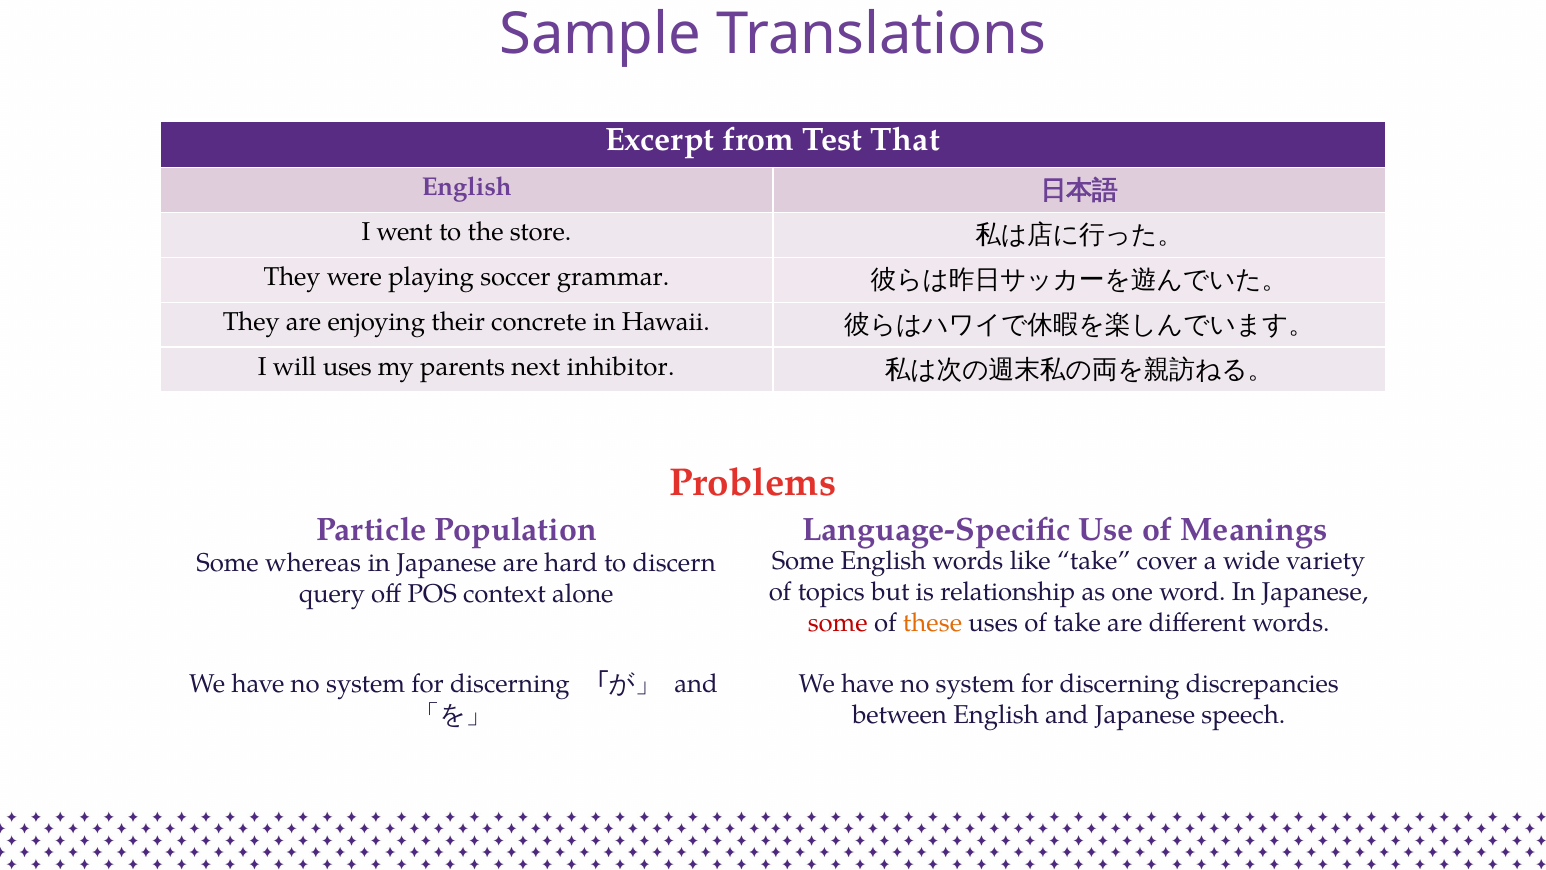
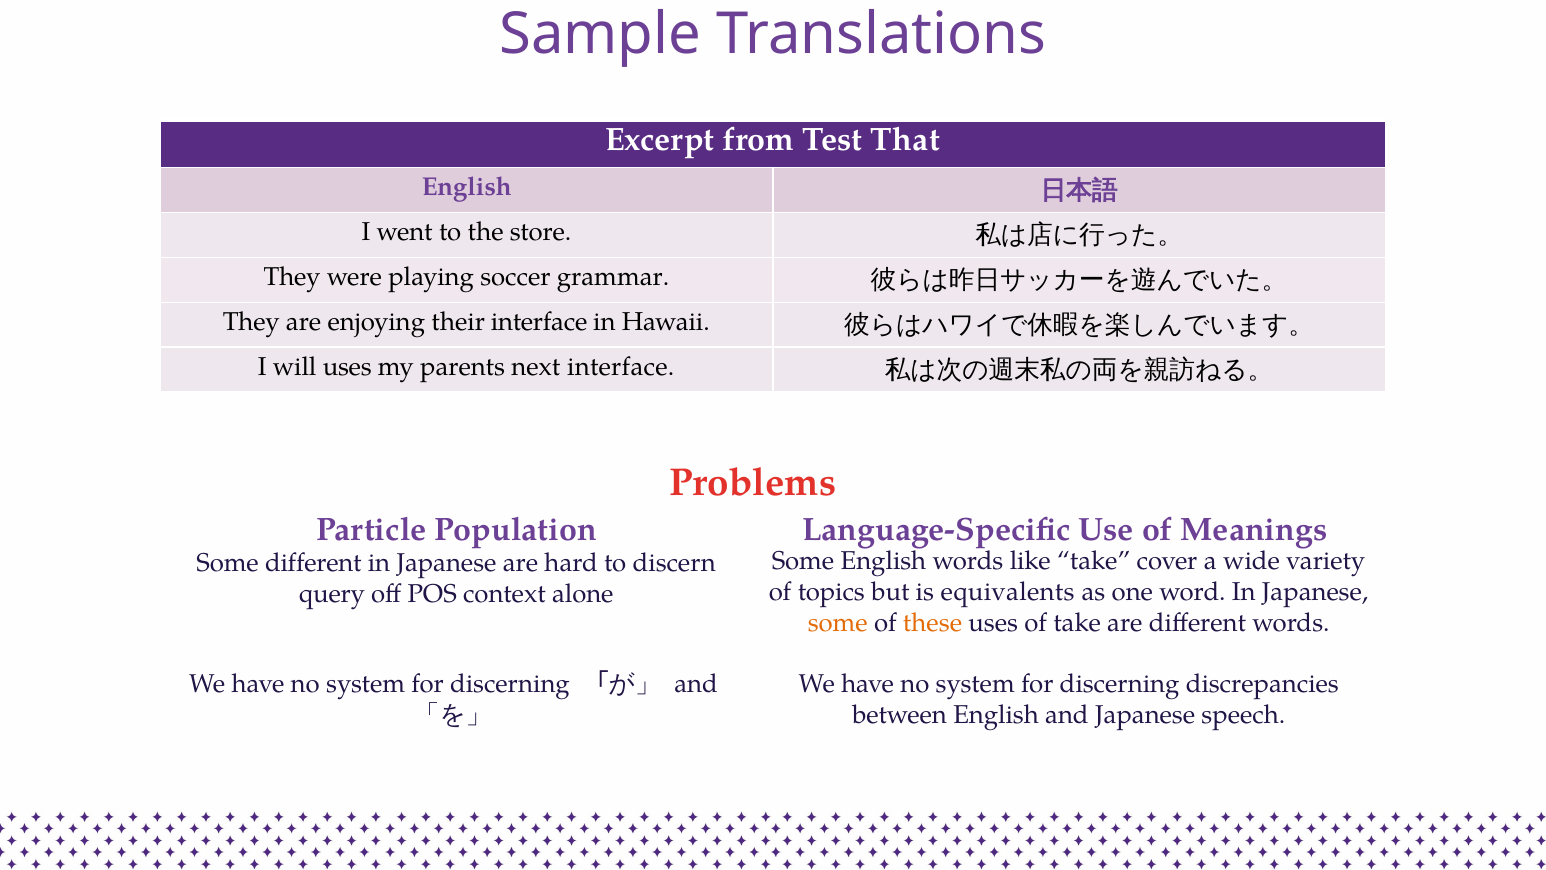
their concrete: concrete -> interface (539, 322)
next inhibitor: inhibitor -> interface (621, 367)
Some whereas: whereas -> different (313, 562)
relationship: relationship -> equivalents (1008, 592)
some colour: red -> orange (838, 623)
